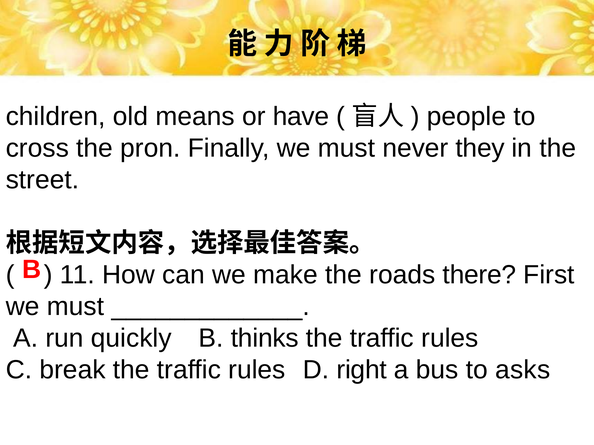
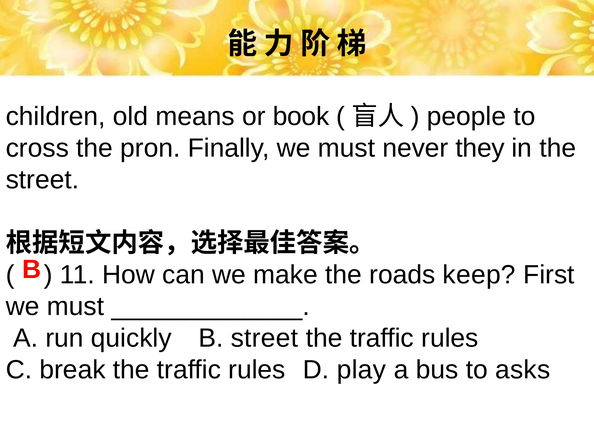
have: have -> book (301, 117)
there: there -> keep (479, 275)
B thinks: thinks -> street (264, 338)
right: right -> play (361, 370)
